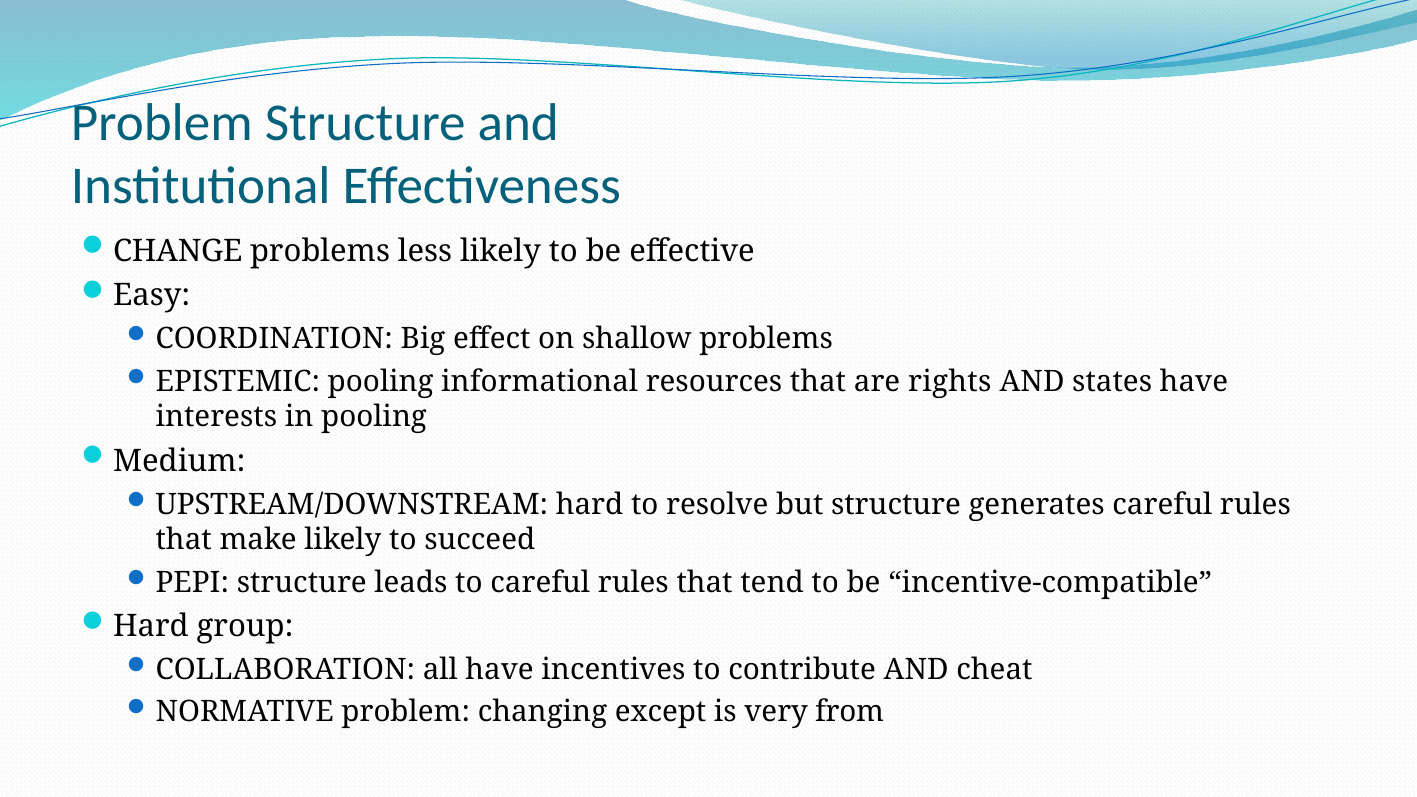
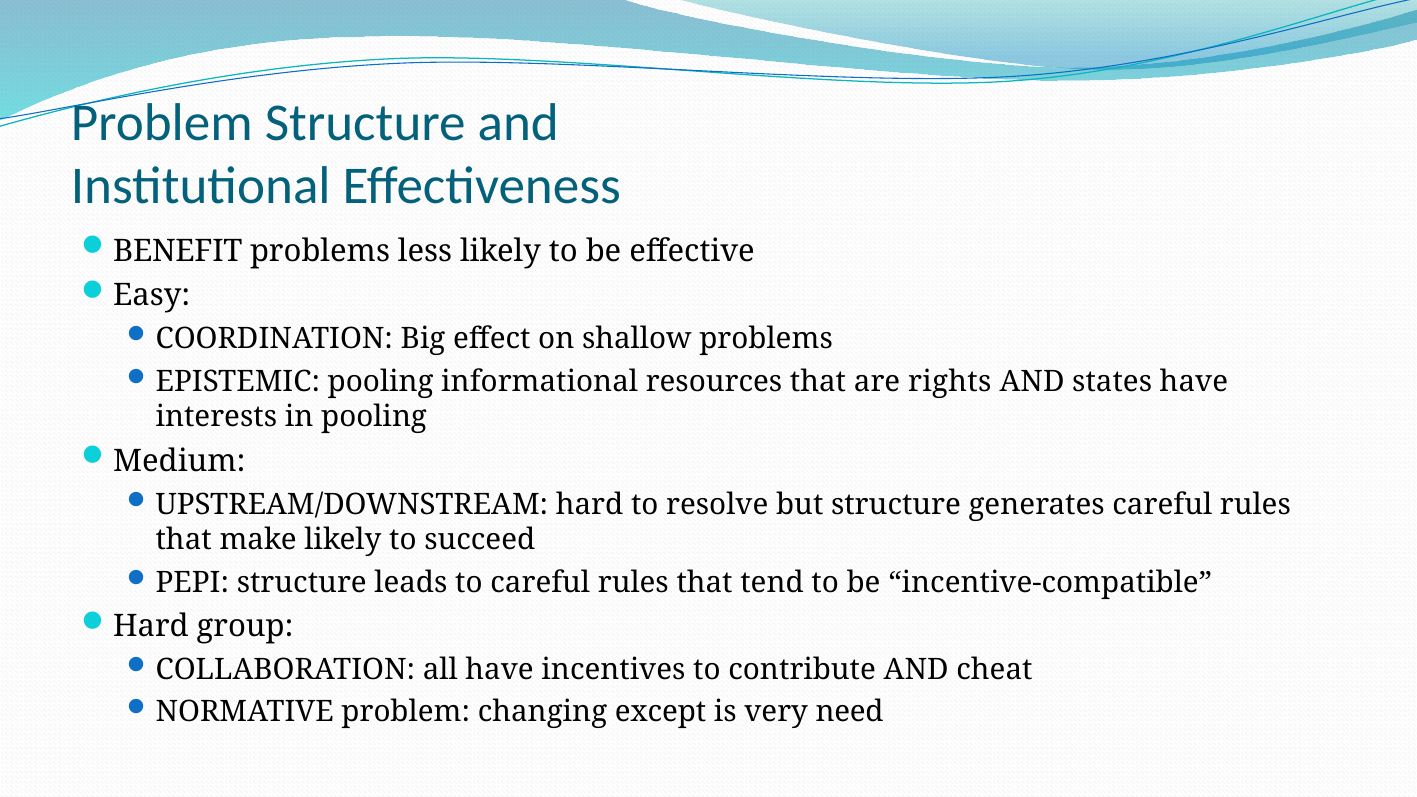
CHANGE: CHANGE -> BENEFIT (178, 251)
from: from -> need (850, 712)
